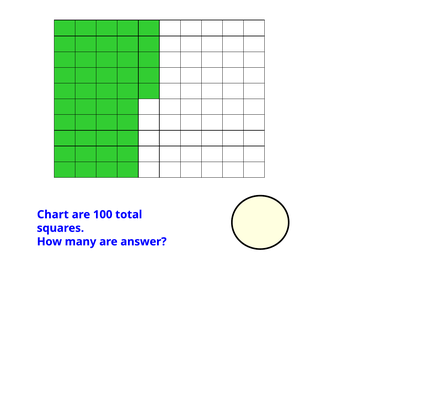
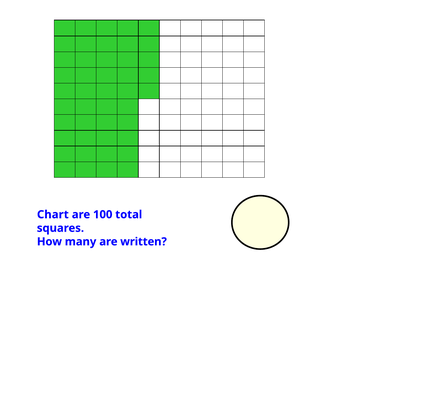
answer: answer -> written (144, 241)
